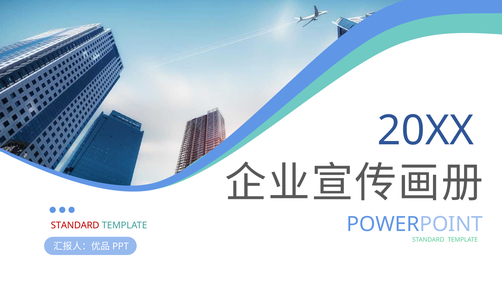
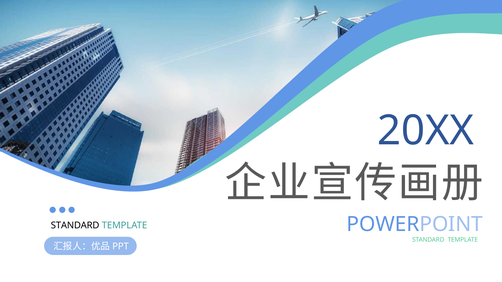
STANDARD colour: red -> black (75, 226)
